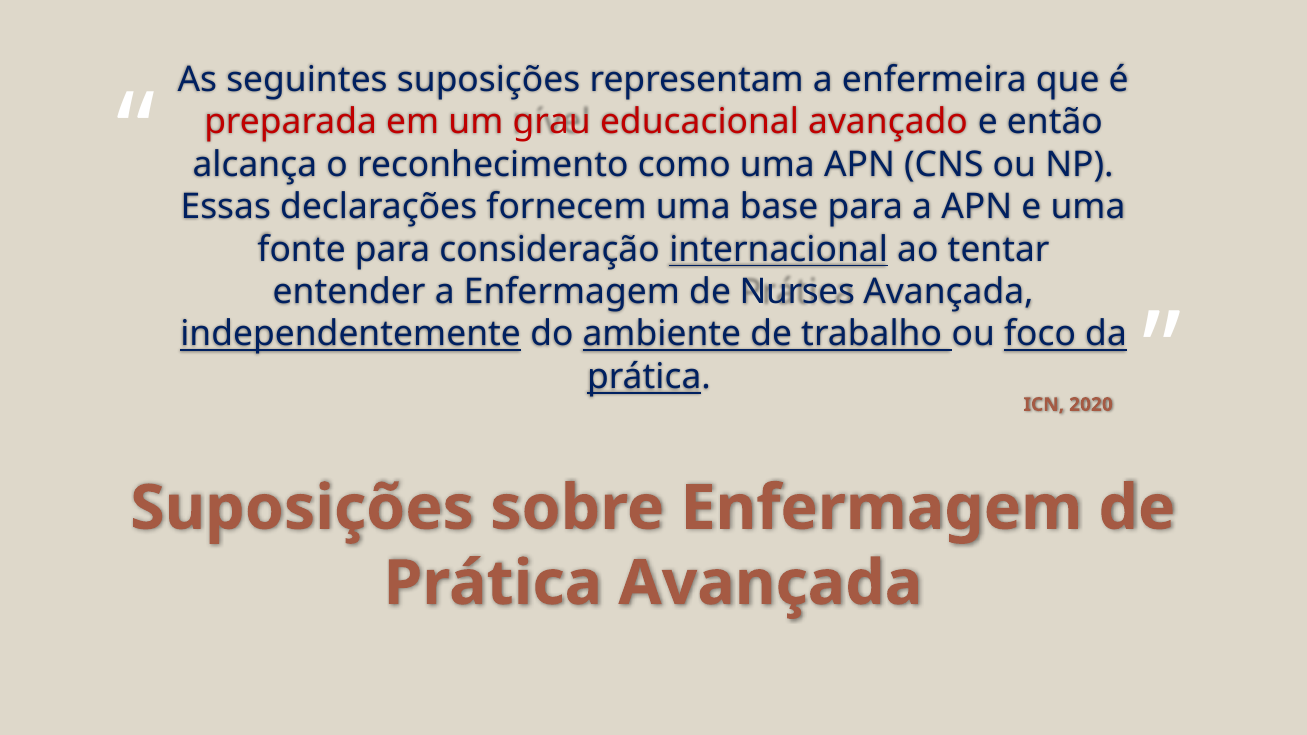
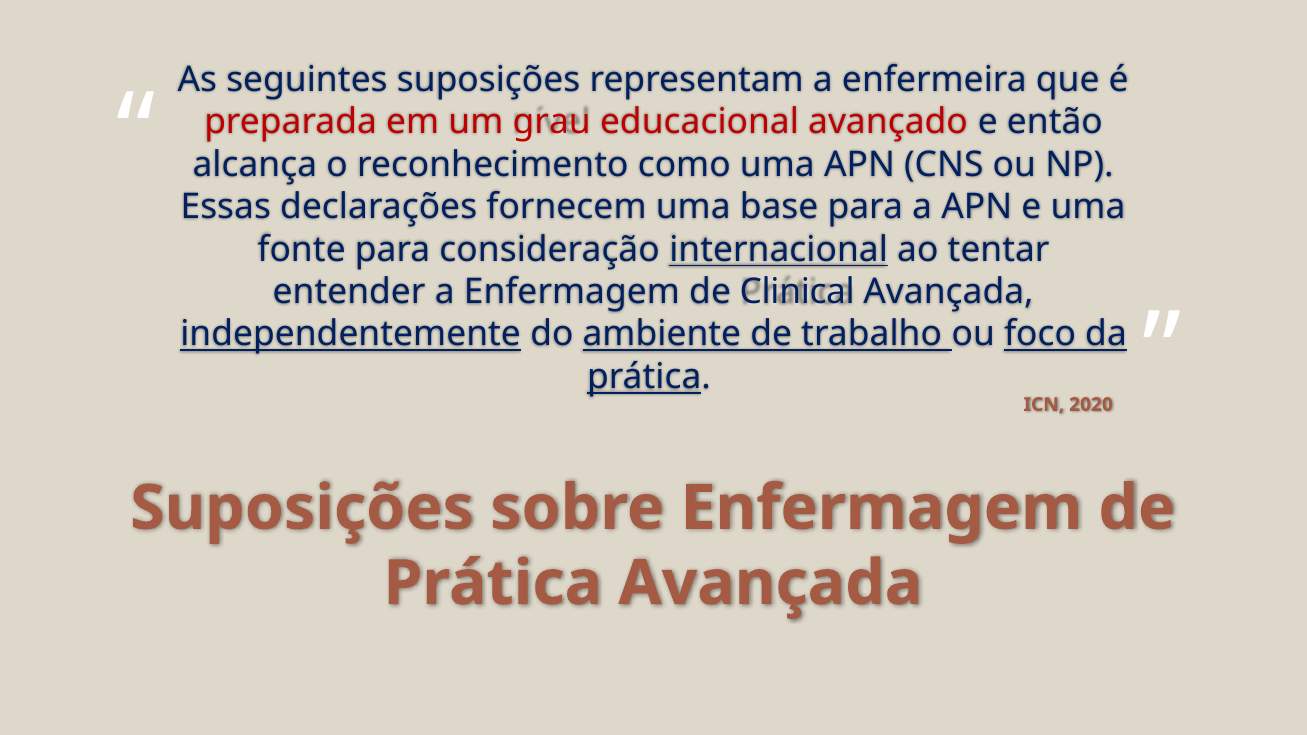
Nurses: Nurses -> Clinical (797, 292)
